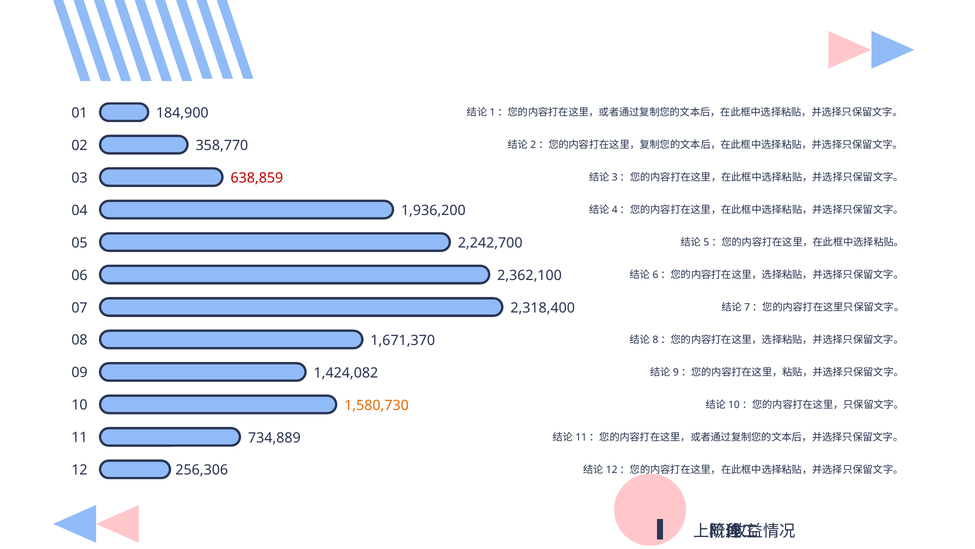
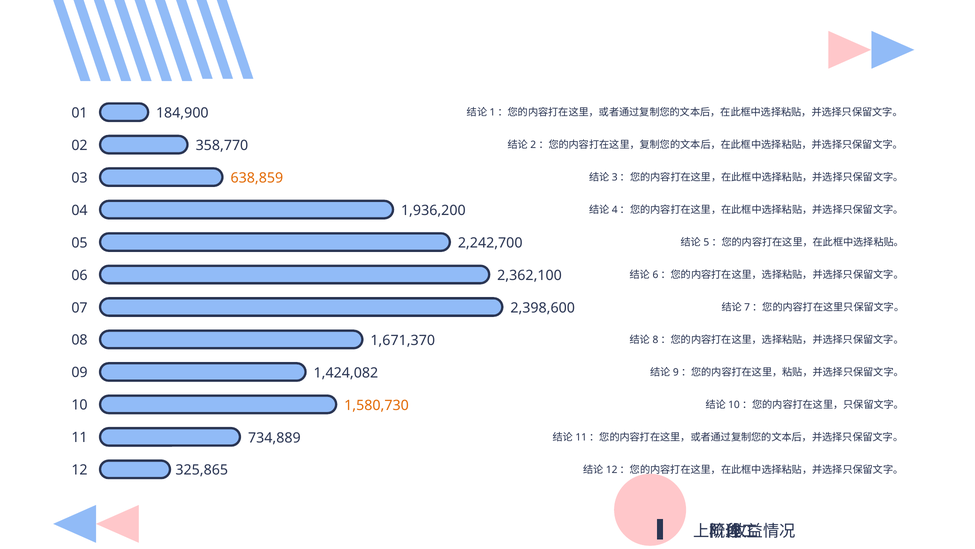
638,859 colour: red -> orange (257, 178)
2,318,400: 2,318,400 -> 2,398,600 (543, 308)
256,306: 256,306 -> 325,865 (202, 470)
